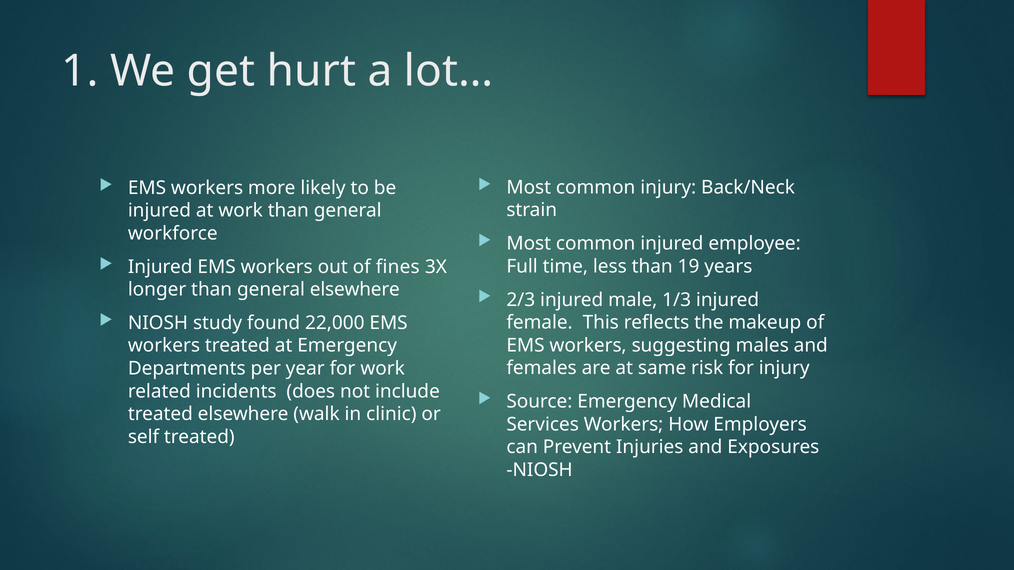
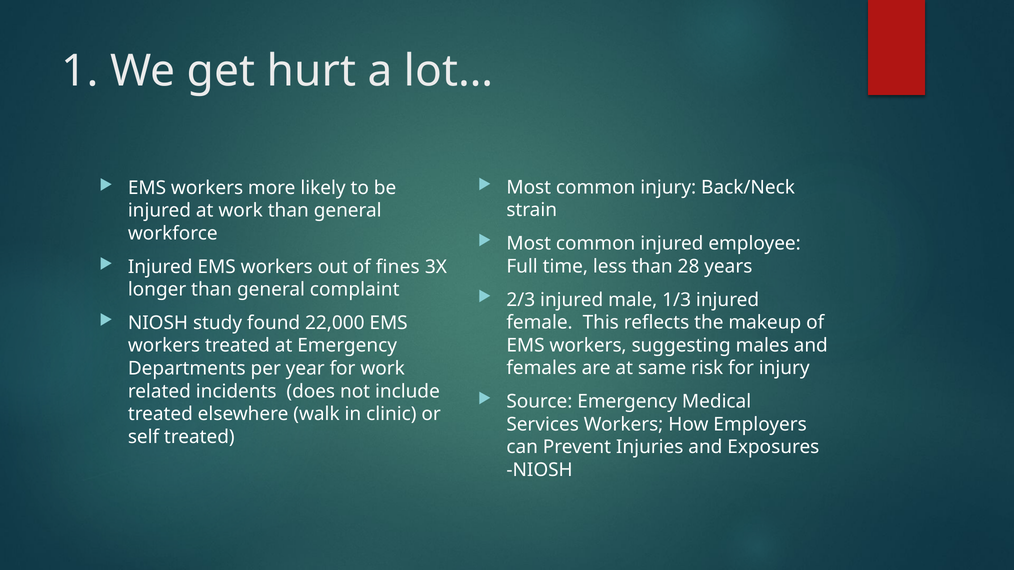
19: 19 -> 28 (689, 267)
general elsewhere: elsewhere -> complaint (355, 290)
